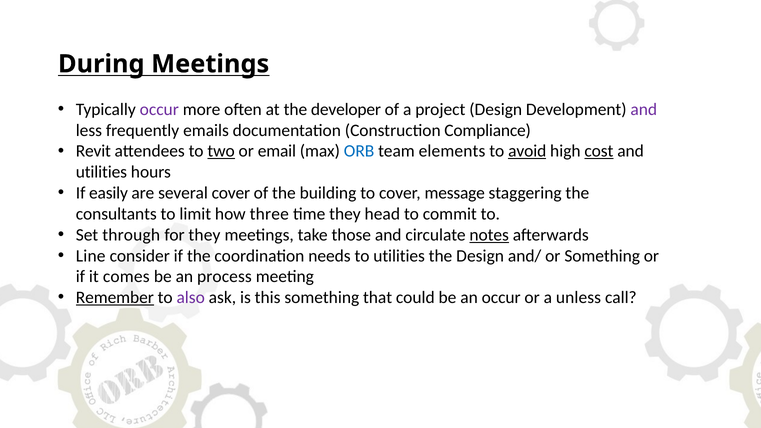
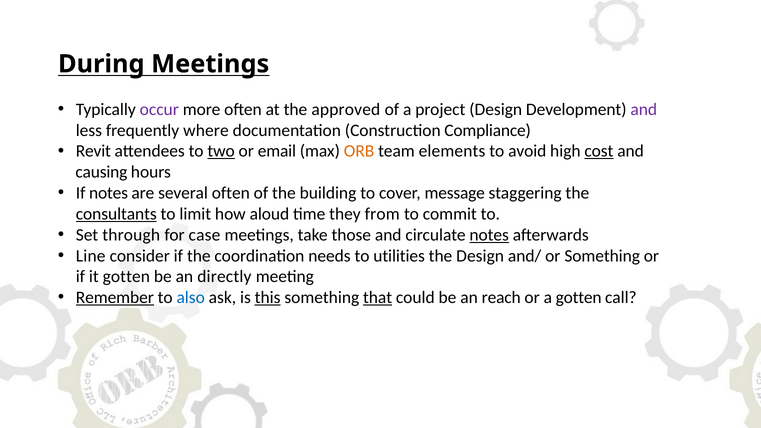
developer: developer -> approved (346, 109)
emails: emails -> where (206, 130)
ORB colour: blue -> orange (359, 151)
avoid underline: present -> none (527, 151)
utilities: utilities -> causing (101, 172)
If easily: easily -> notes (109, 193)
several cover: cover -> often (231, 193)
consultants underline: none -> present (116, 214)
three: three -> aloud (269, 214)
head: head -> from (382, 214)
for they: they -> case (204, 235)
it comes: comes -> gotten (126, 277)
process: process -> directly (224, 277)
also colour: purple -> blue (191, 298)
this underline: none -> present (268, 298)
that underline: none -> present (378, 298)
an occur: occur -> reach (501, 298)
a unless: unless -> gotten (579, 298)
